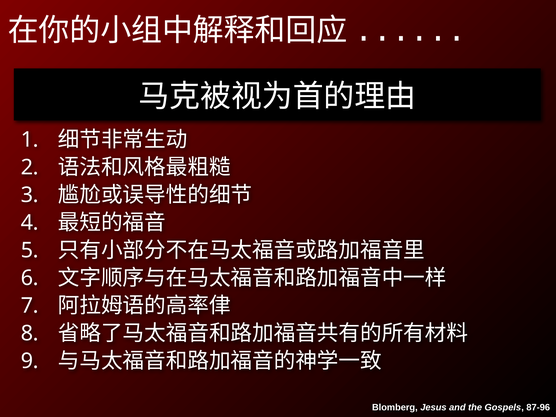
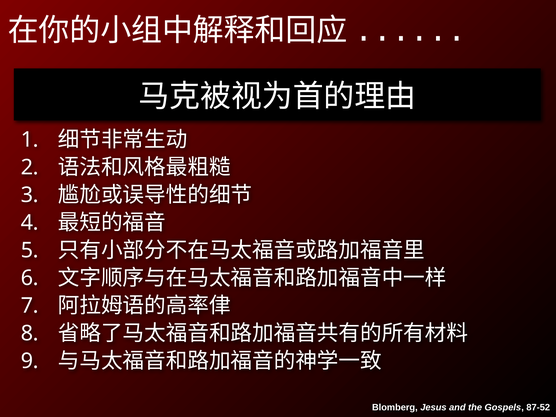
87-96: 87-96 -> 87-52 (538, 407)
